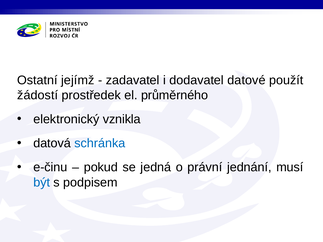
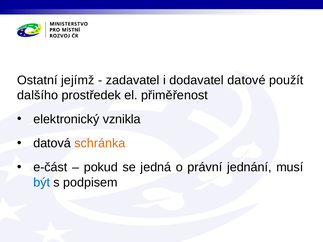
žádostí: žádostí -> dalšího (38, 95)
průměrného: průměrného -> přiměřenost (174, 95)
schránka colour: blue -> orange (100, 143)
e-činu: e-činu -> e-část (50, 168)
